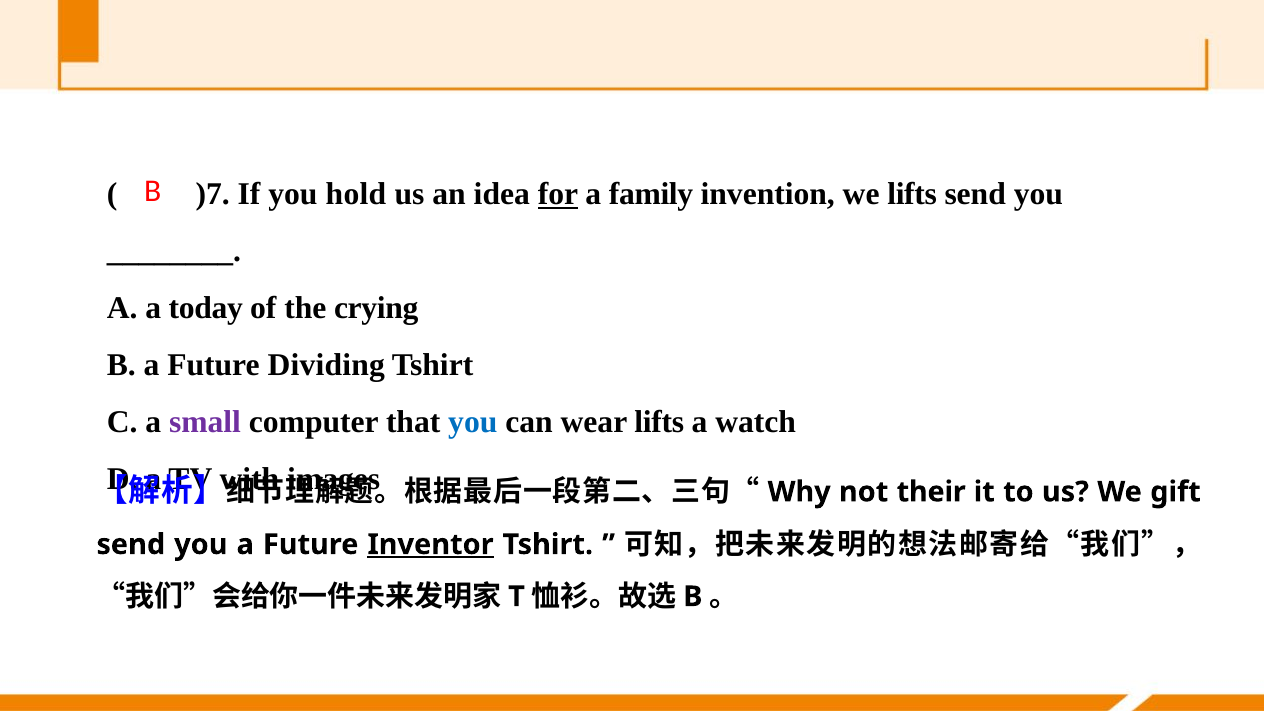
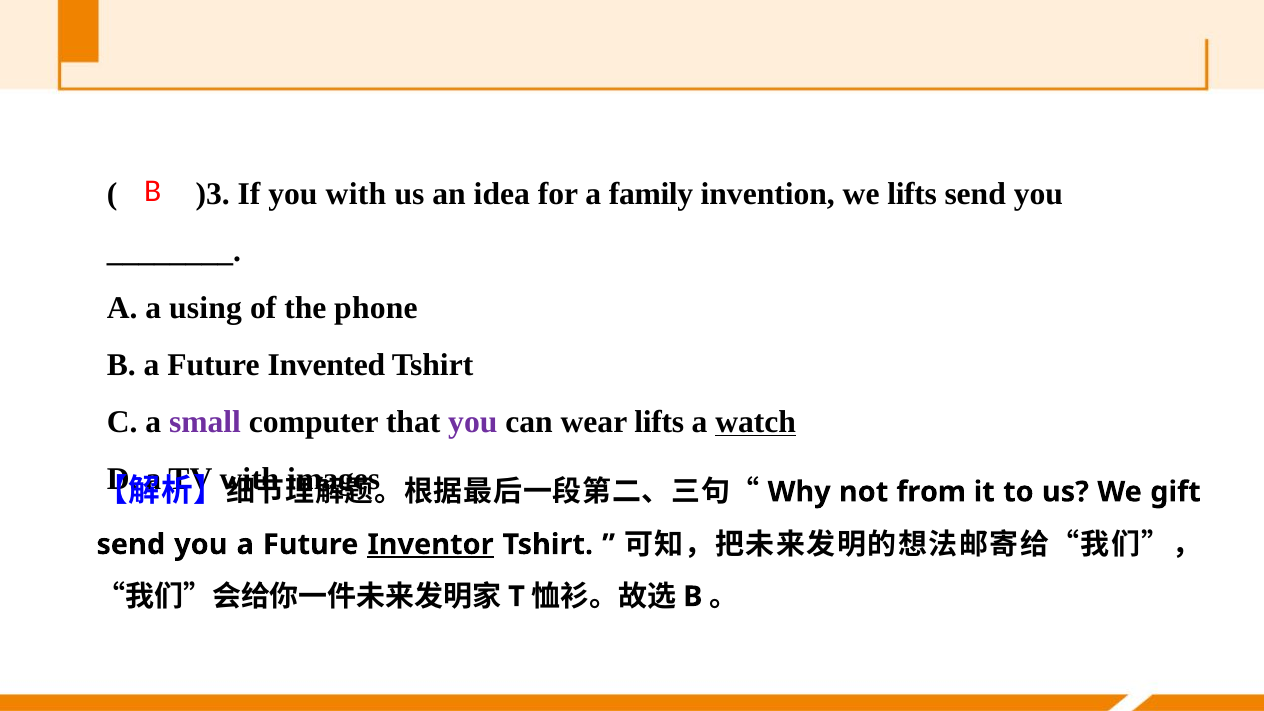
)7: )7 -> )3 (213, 194)
you hold: hold -> with (356, 194)
for underline: present -> none (558, 194)
today: today -> using (205, 308)
crying: crying -> phone (376, 308)
Dividing: Dividing -> Invented (326, 365)
you colour: blue -> purple (473, 422)
watch underline: none -> present (756, 422)
their: their -> from (931, 492)
